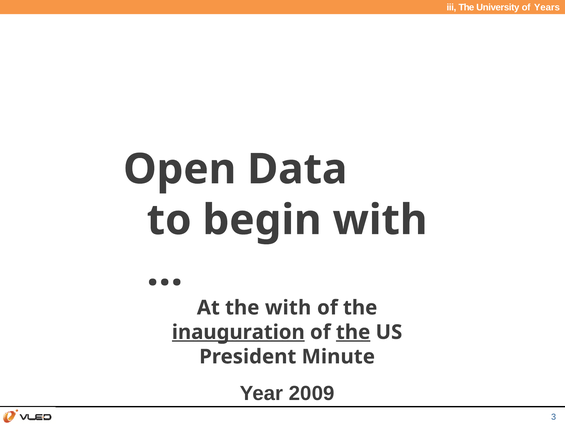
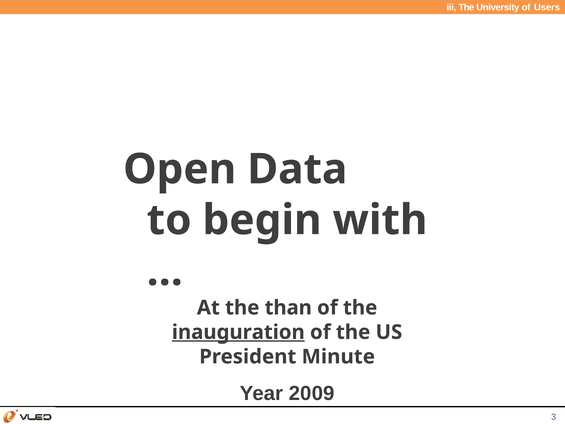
Years: Years -> Users (547, 8)
the with: with -> than (288, 308)
the underline: present -> none (353, 332)
